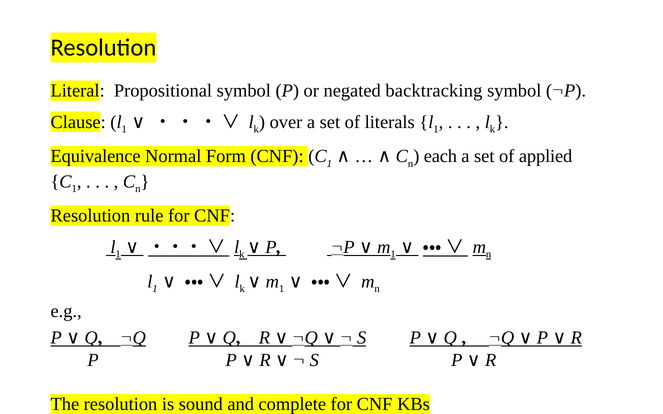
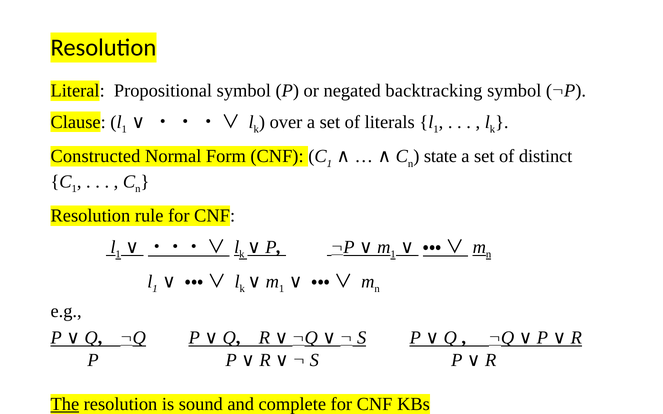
Equivalence: Equivalence -> Constructed (95, 157)
each: each -> state (440, 157)
applied: applied -> distinct (546, 157)
The underline: none -> present (65, 404)
